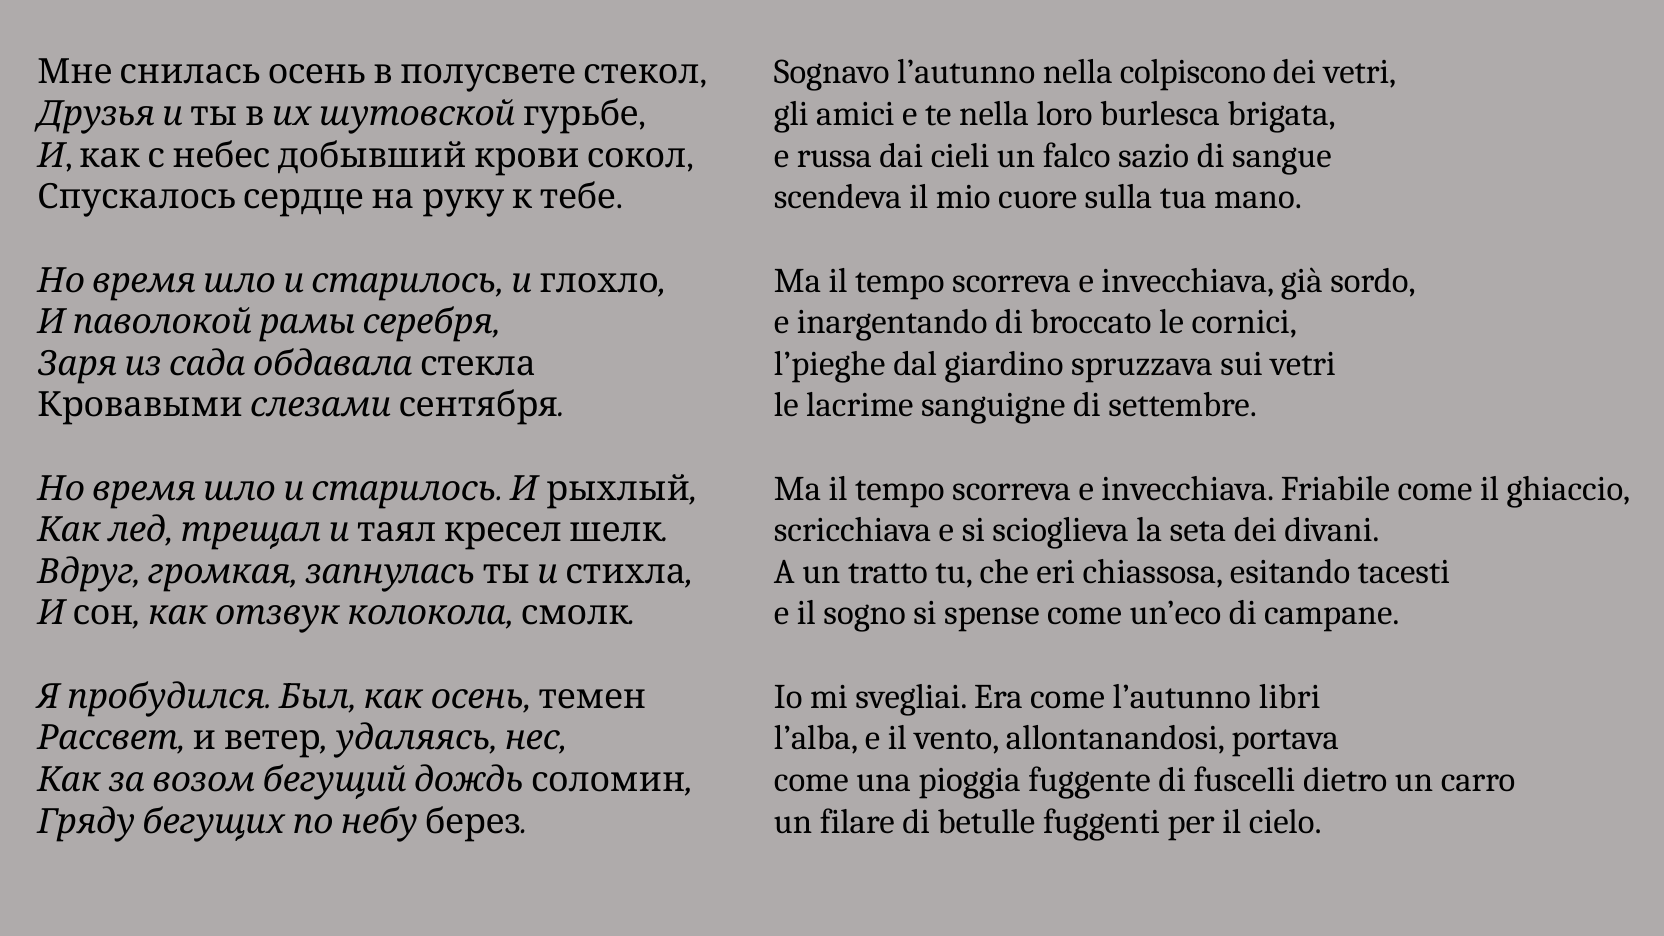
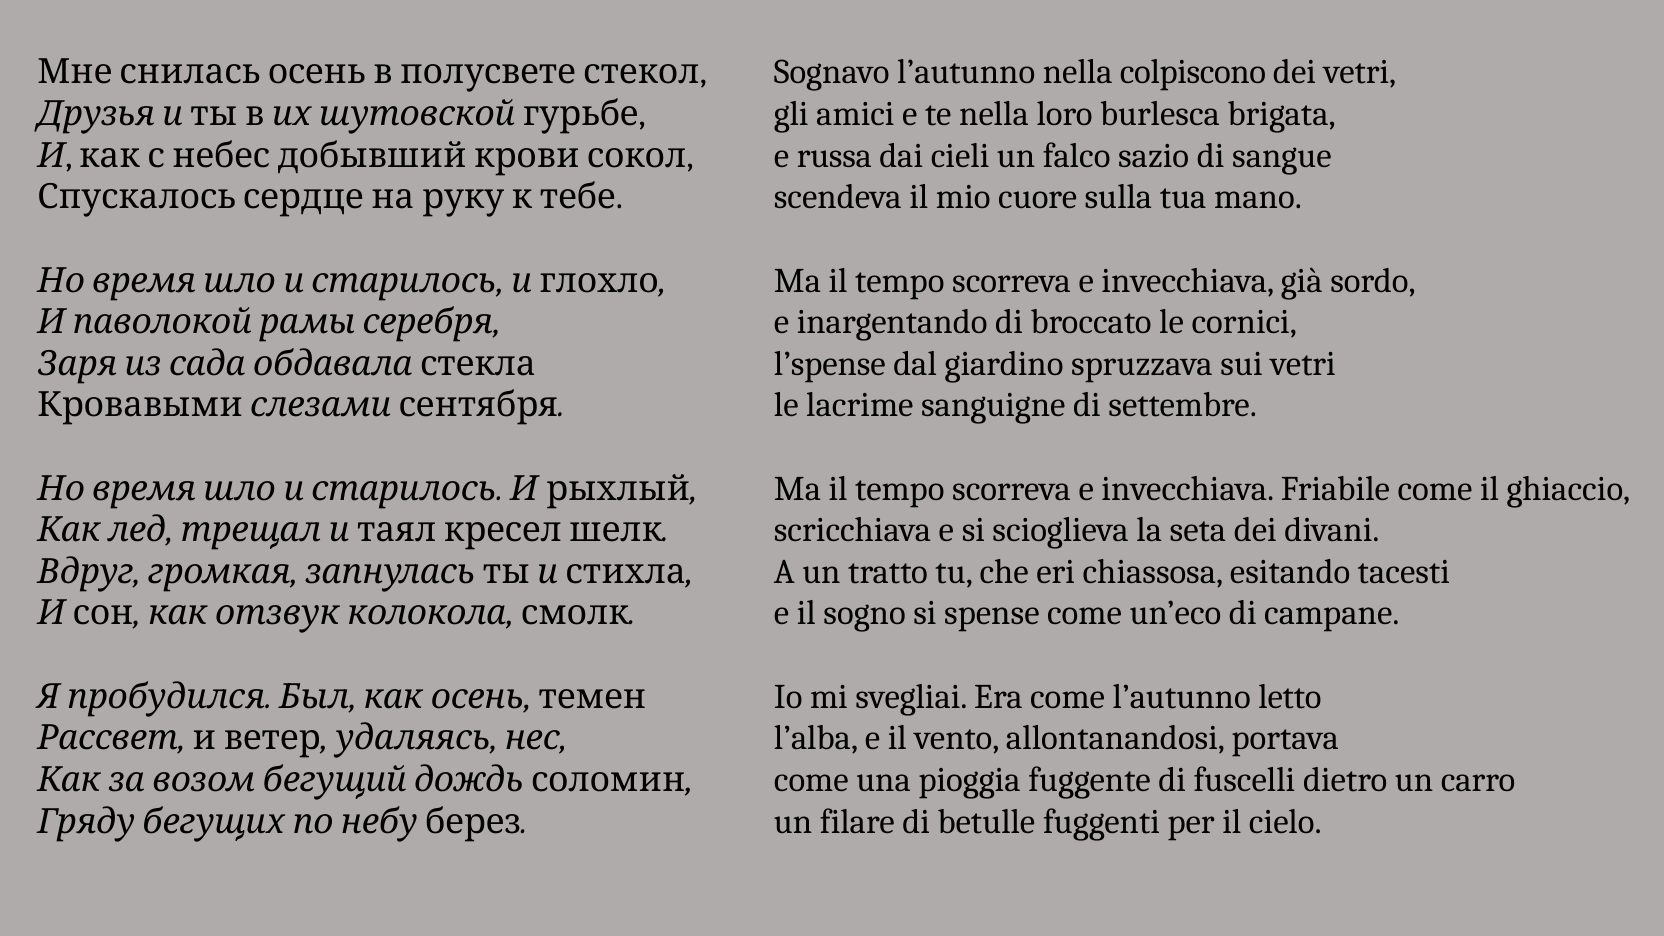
l’pieghe: l’pieghe -> l’spense (830, 364)
libri: libri -> letto (1290, 697)
